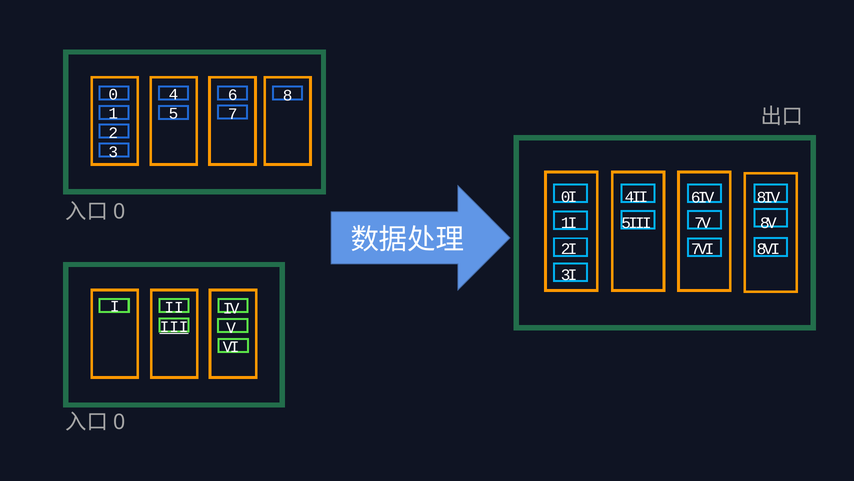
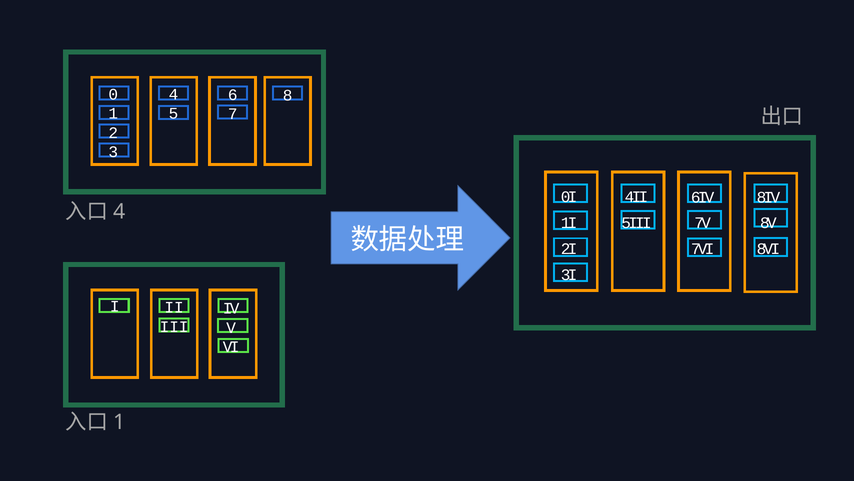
0: 0 -> 4 (119, 212)
III underline: present -> none (174, 326)
0: 0 -> 1 (119, 422)
